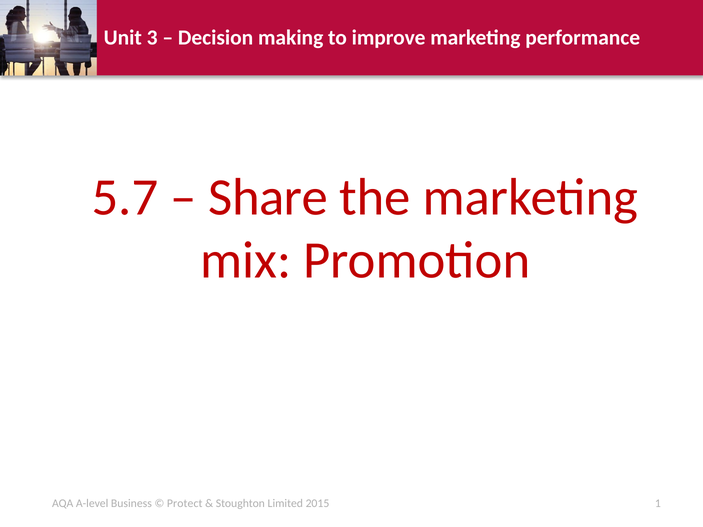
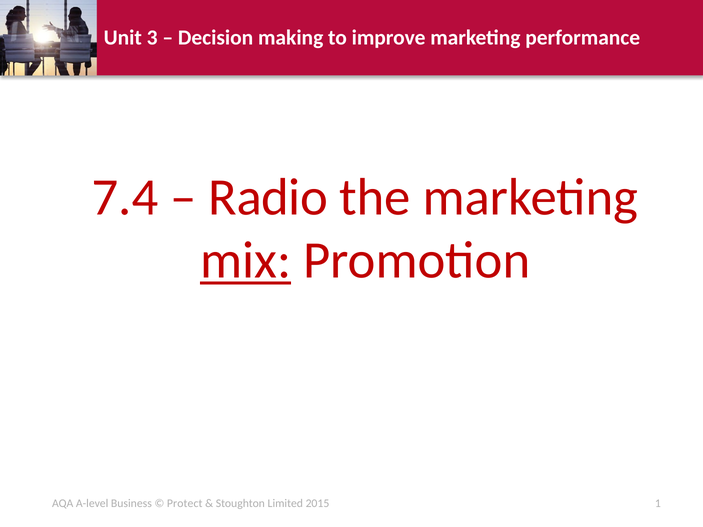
5.7: 5.7 -> 7.4 (125, 197)
Share: Share -> Radio (268, 197)
mix underline: none -> present (246, 261)
